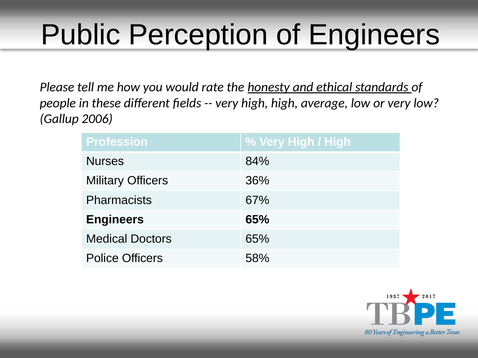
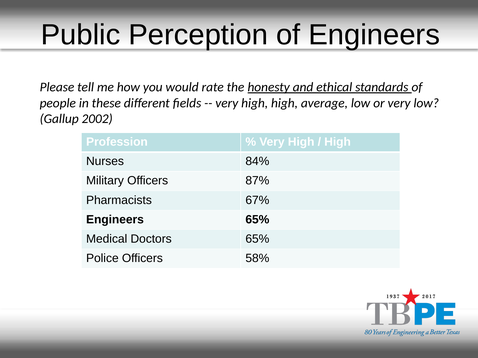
2006: 2006 -> 2002 (97, 119)
36%: 36% -> 87% (257, 181)
